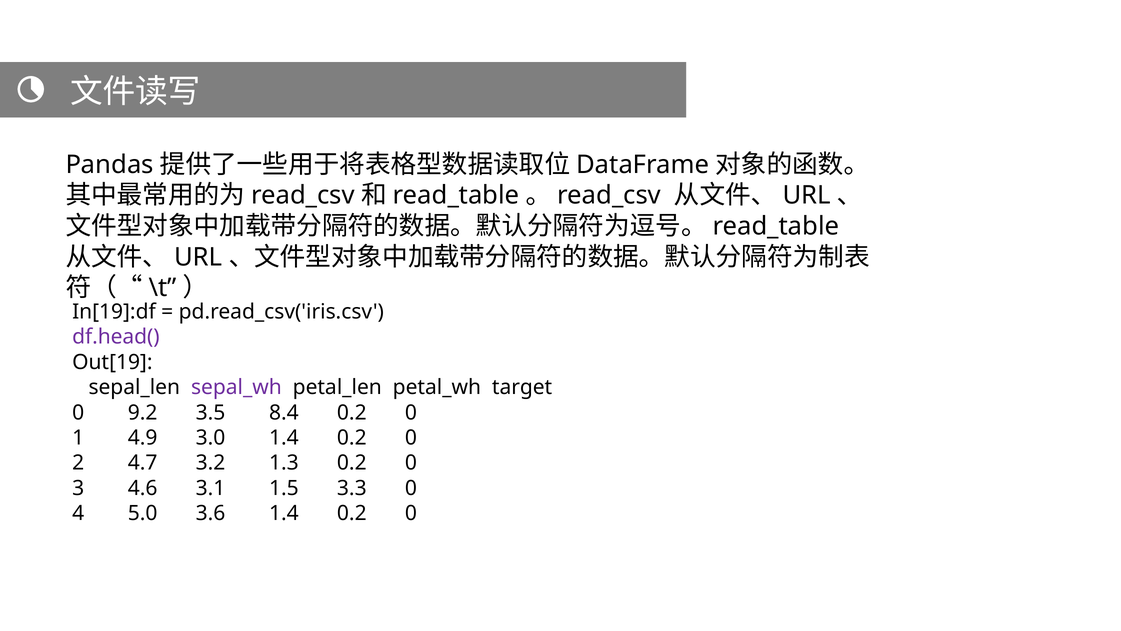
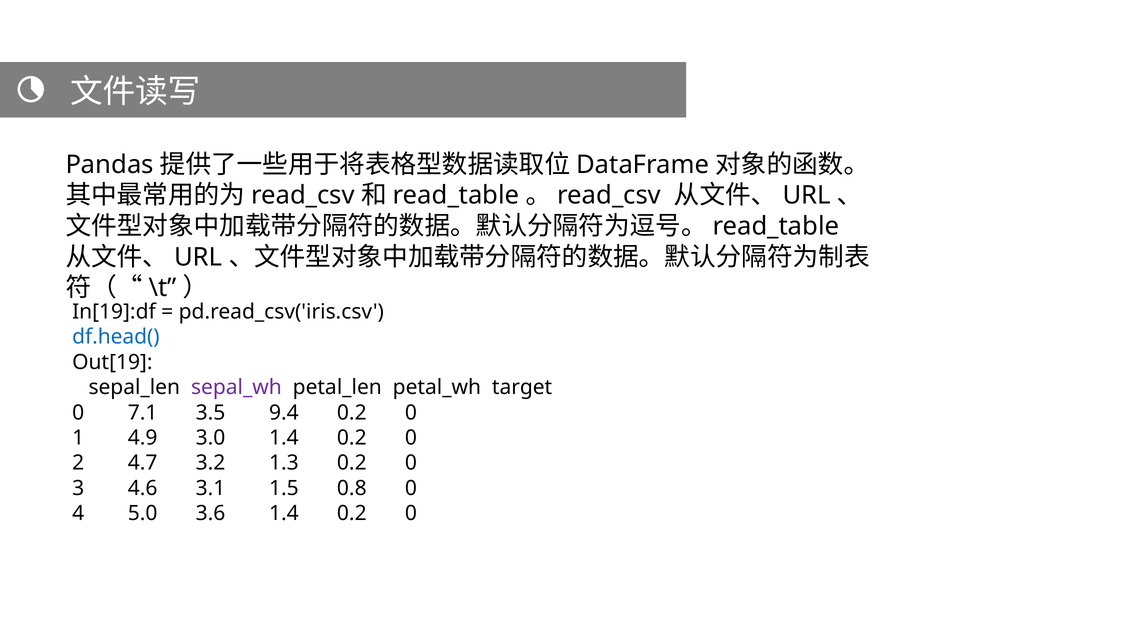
df.head( colour: purple -> blue (116, 337)
9.2: 9.2 -> 7.1 (143, 412)
8.4: 8.4 -> 9.4 (284, 412)
3.3: 3.3 -> 0.8 (352, 488)
